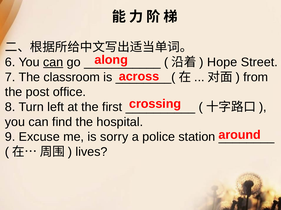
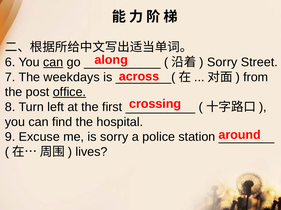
Hope: Hope -> Sorry (222, 62)
classroom: classroom -> weekdays (72, 77)
office underline: none -> present (69, 92)
